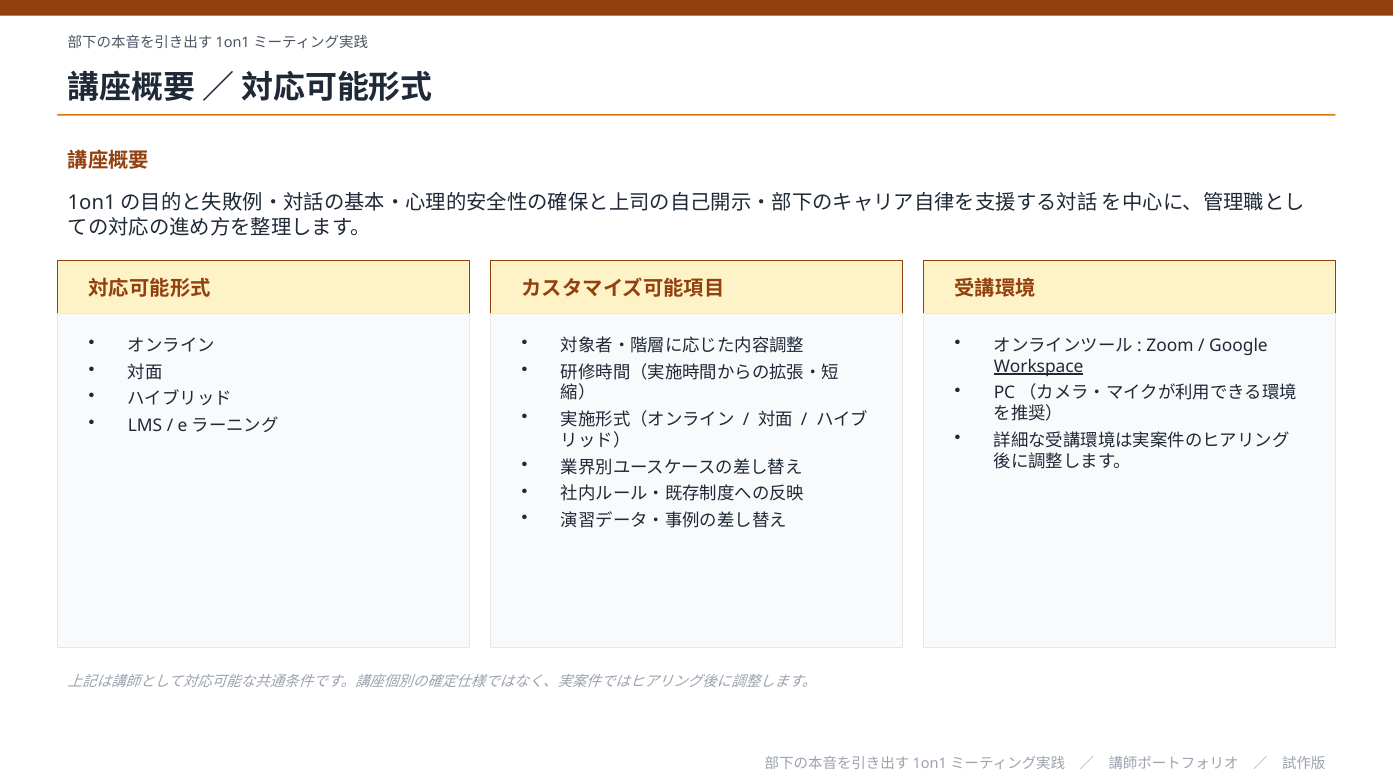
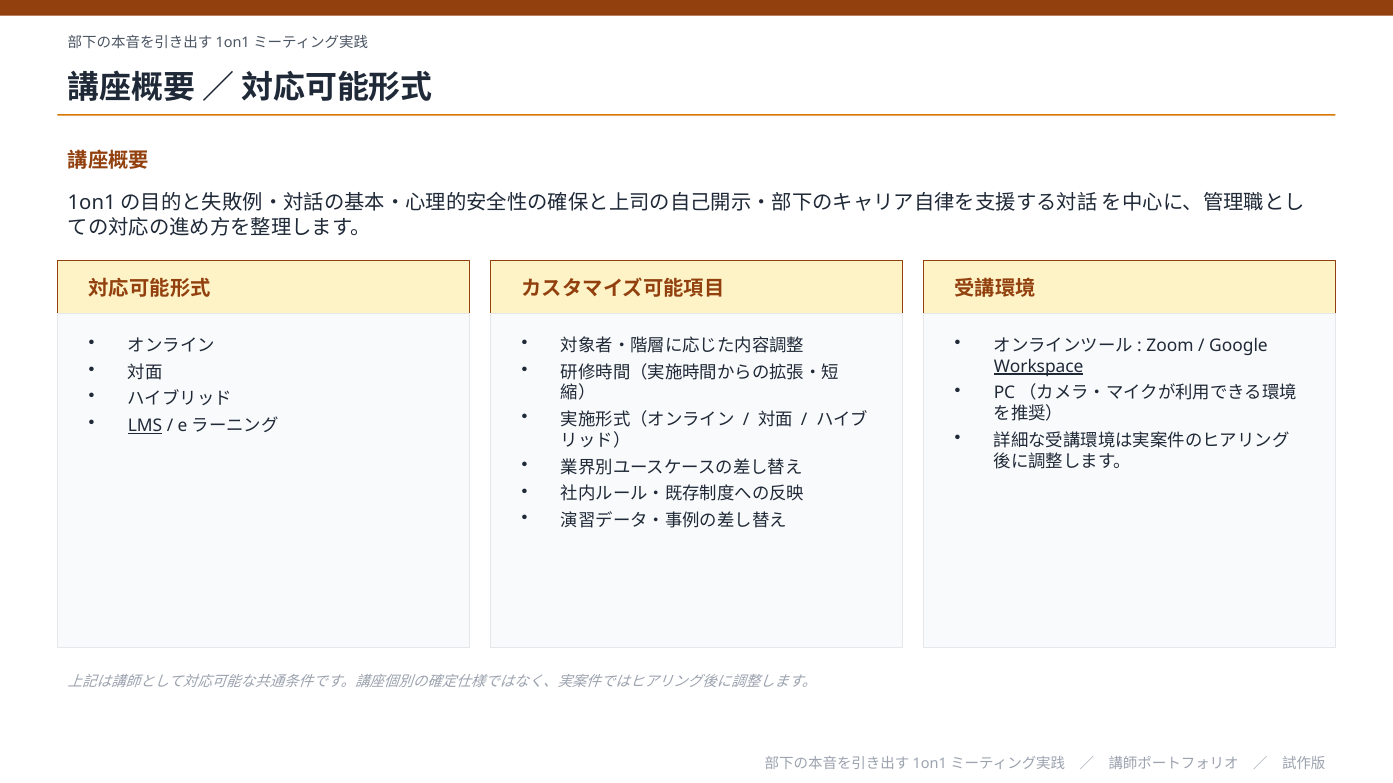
LMS underline: none -> present (145, 426)
